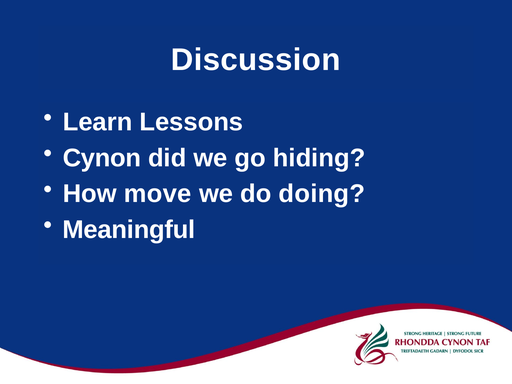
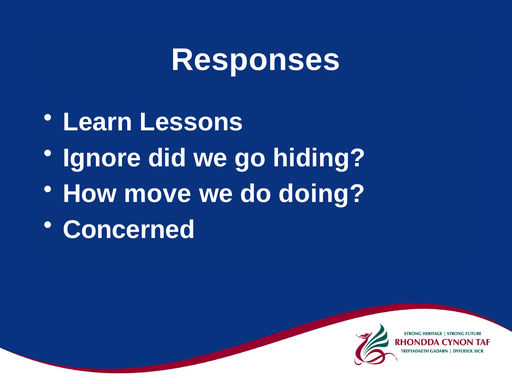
Discussion: Discussion -> Responses (256, 60)
Cynon: Cynon -> Ignore (102, 158)
Meaningful: Meaningful -> Concerned (129, 230)
